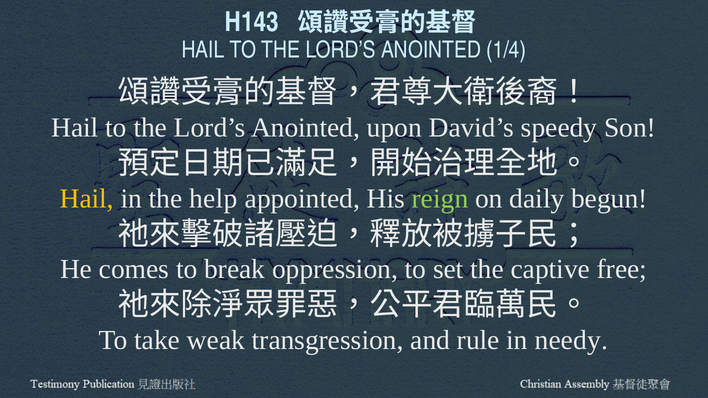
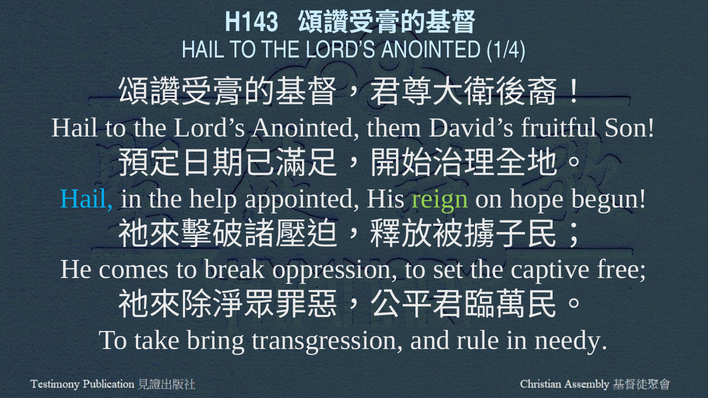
upon: upon -> them (394, 128)
speedy: speedy -> fruitful (559, 128)
Hail colour: yellow -> light blue (87, 199)
daily: daily -> hope (537, 199)
weak: weak -> bring (216, 340)
